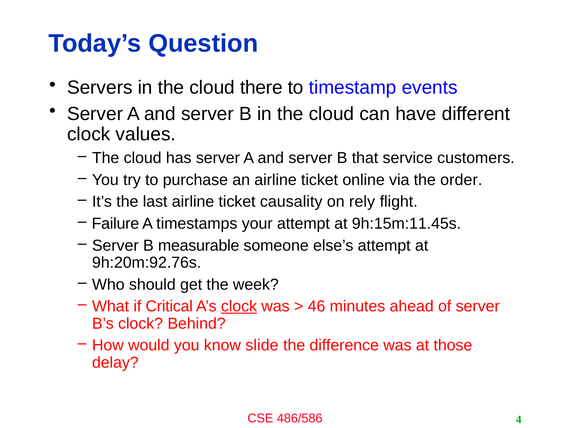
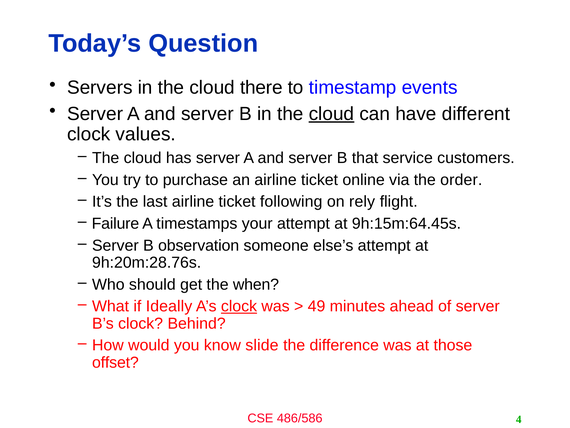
cloud underline: none -> present (331, 114)
causality: causality -> following (291, 201)
9h:15m:11.45s: 9h:15m:11.45s -> 9h:15m:64.45s (406, 223)
measurable: measurable -> observation (199, 245)
9h:20m:92.76s: 9h:20m:92.76s -> 9h:20m:28.76s (147, 262)
week: week -> when (256, 284)
Critical: Critical -> Ideally (169, 306)
46: 46 -> 49 (317, 306)
delay: delay -> offset (115, 362)
